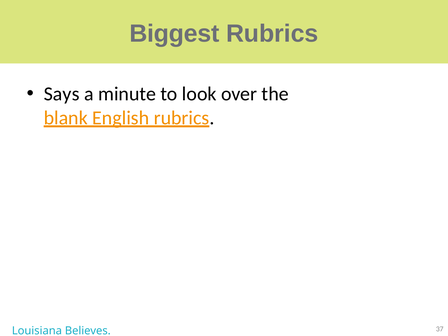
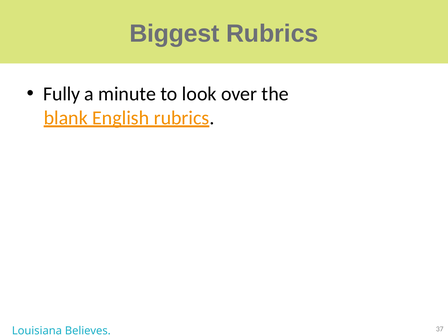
Says: Says -> Fully (62, 94)
